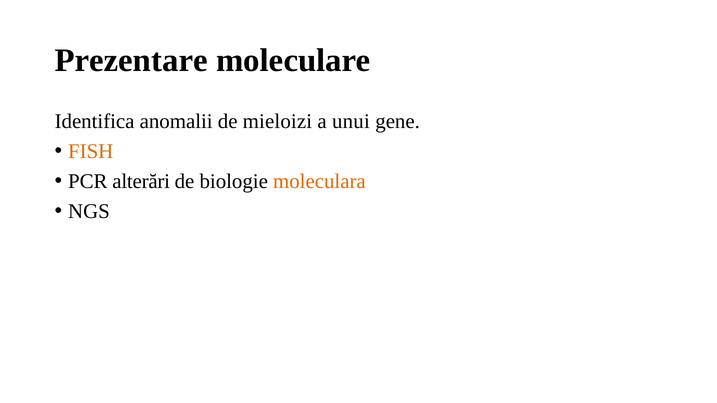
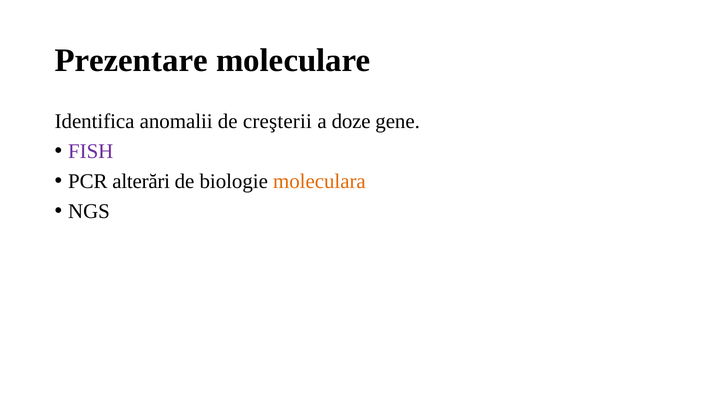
mieloizi: mieloizi -> creşterii (277, 121)
unui: unui -> doze (351, 121)
FISH colour: orange -> purple (91, 151)
